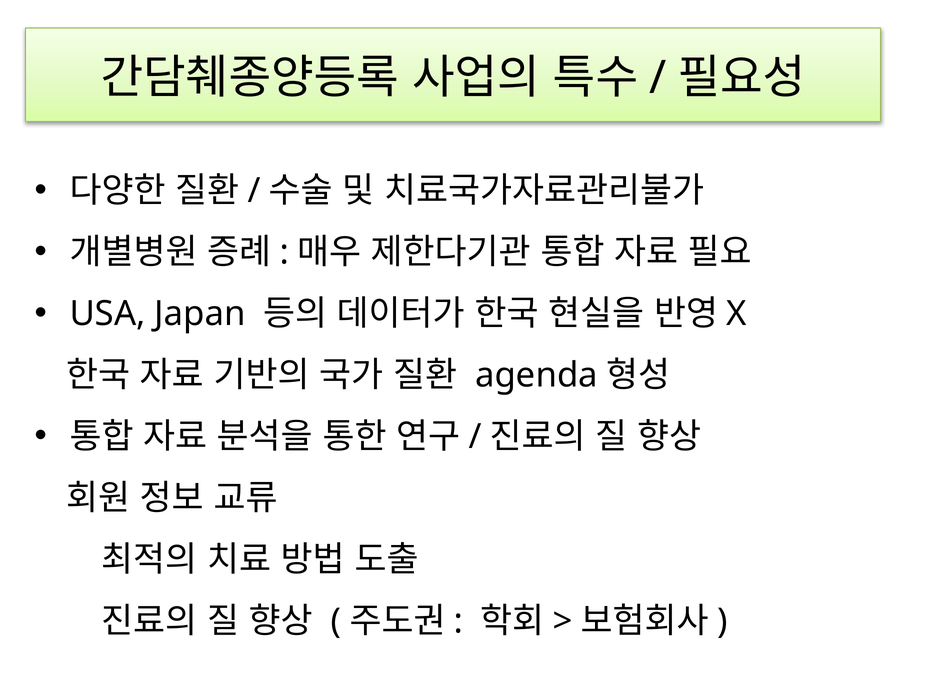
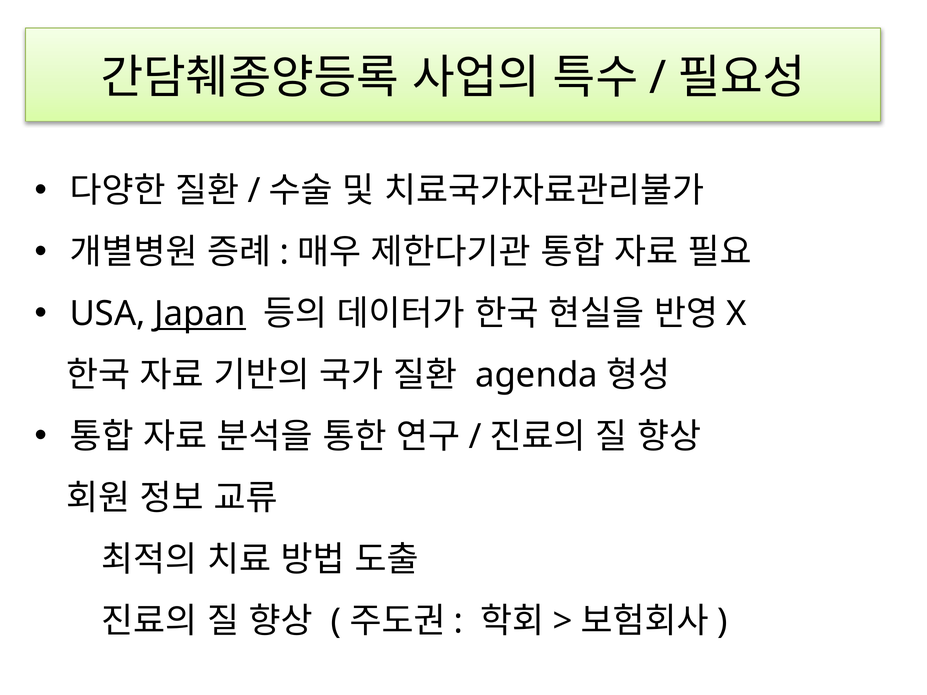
Japan underline: none -> present (200, 314)
